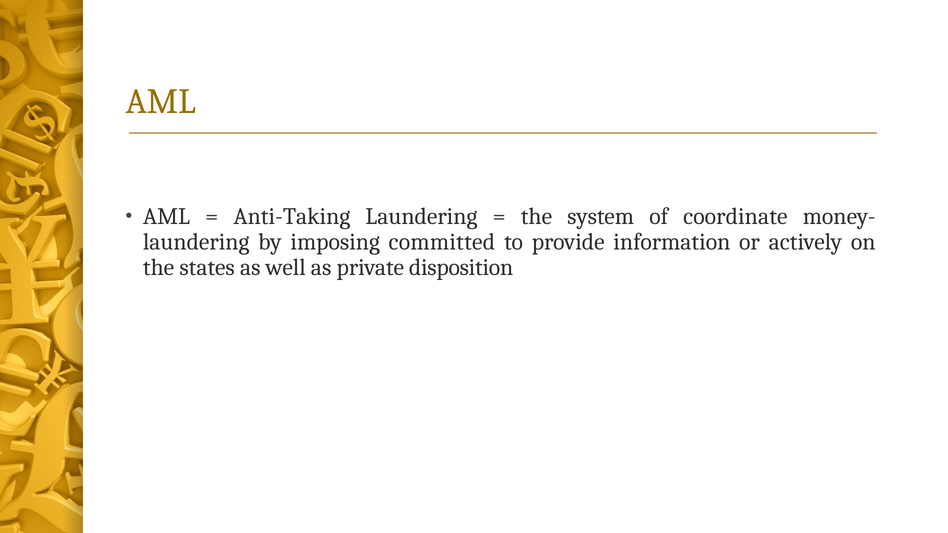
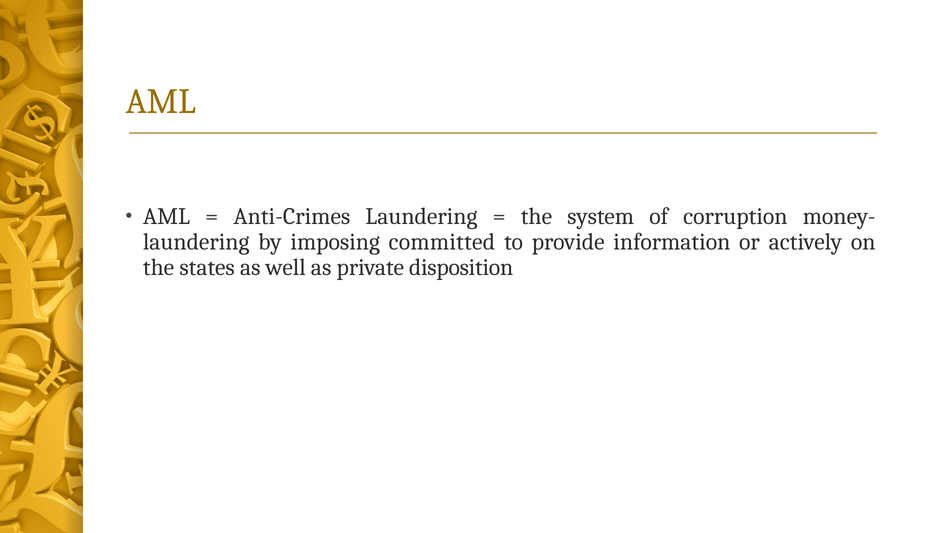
Anti-Taking: Anti-Taking -> Anti-Crimes (292, 217)
coordinate: coordinate -> corruption (735, 217)
